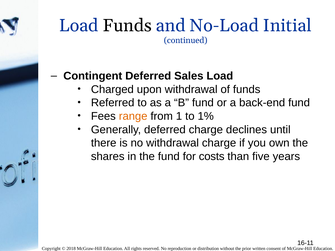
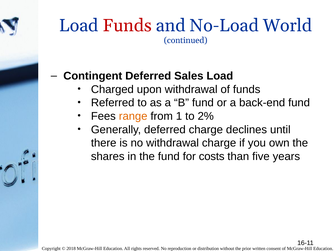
Funds colour: black -> red (127, 26)
Initial: Initial -> World (287, 26)
1%: 1% -> 2% (206, 116)
